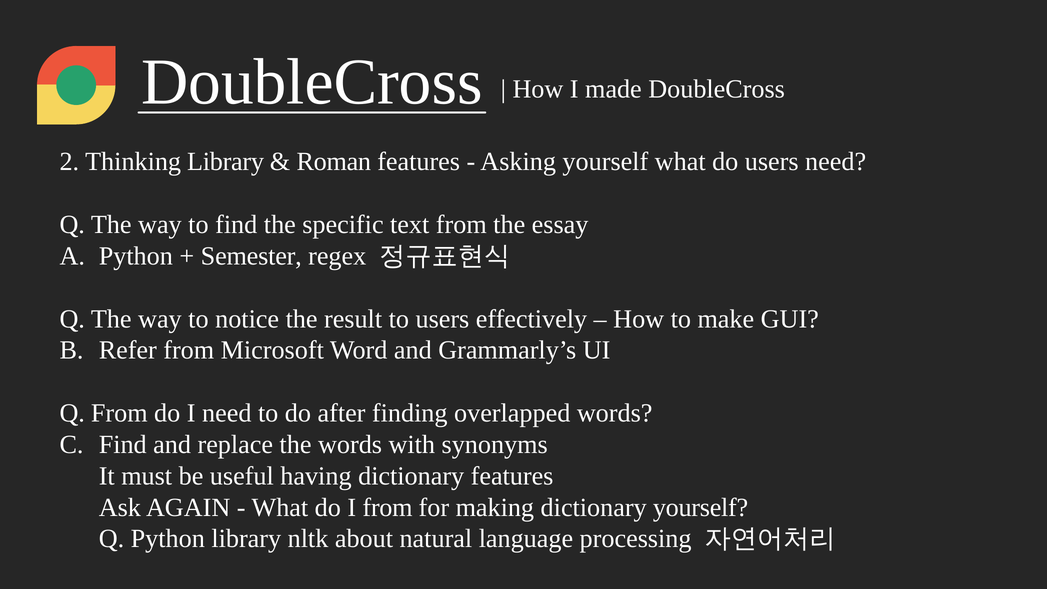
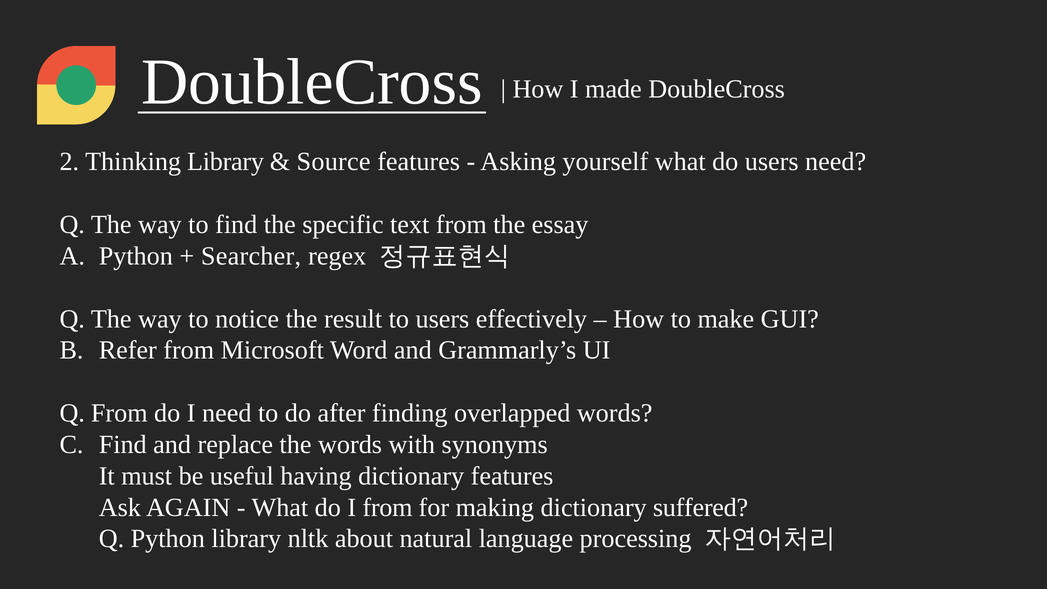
Roman: Roman -> Source (334, 162)
Semester: Semester -> Searcher (251, 256)
dictionary yourself: yourself -> suffered (701, 507)
